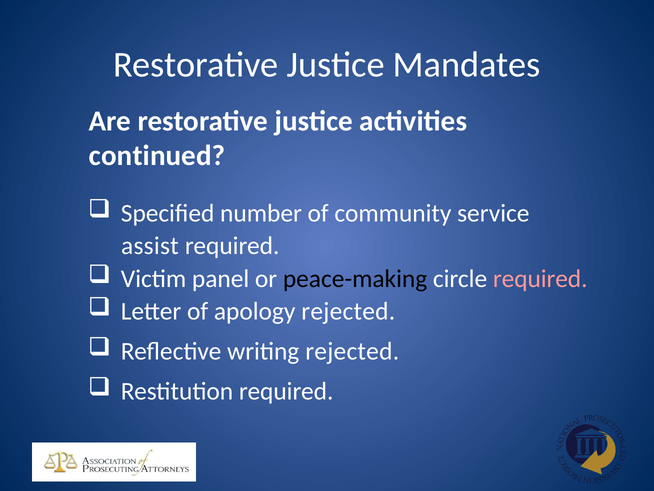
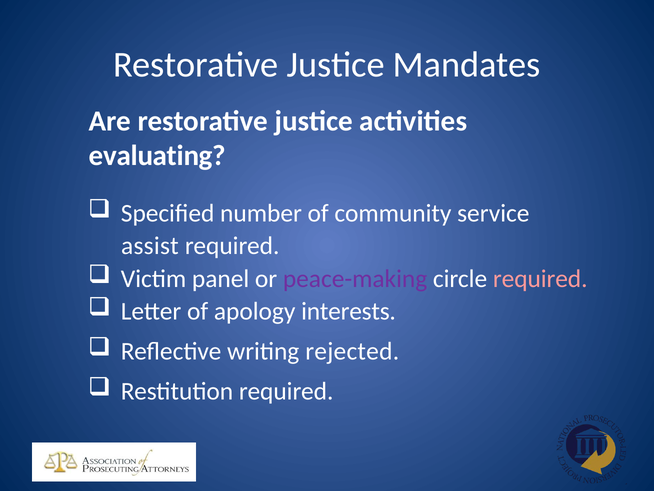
continued: continued -> evaluating (157, 156)
peace-making colour: black -> purple (355, 278)
apology rejected: rejected -> interests (349, 311)
